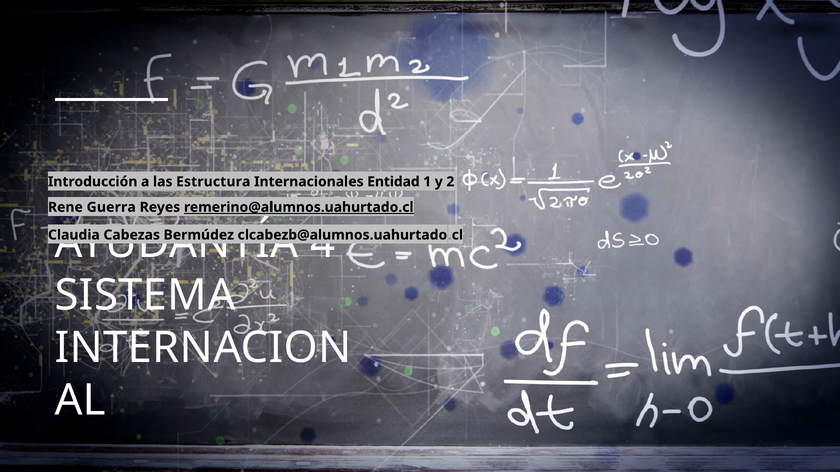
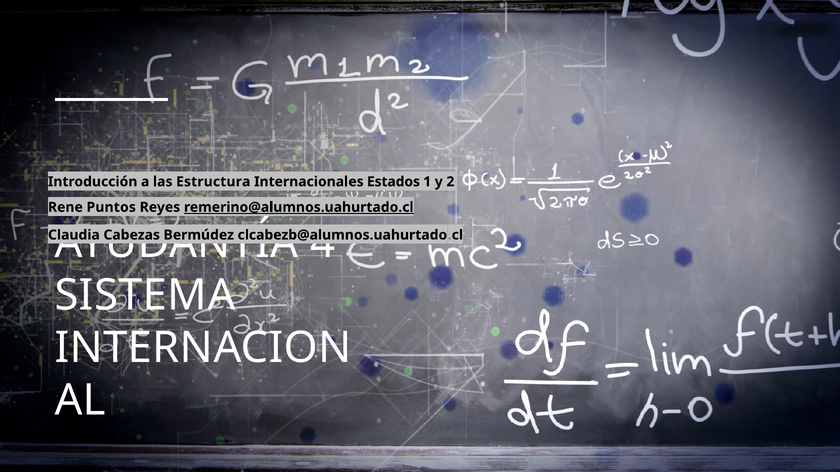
Entidad: Entidad -> Estados (393, 182)
Guerra: Guerra -> Puntos (111, 207)
